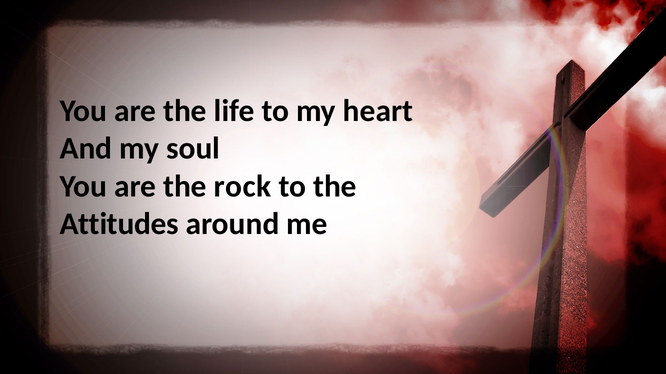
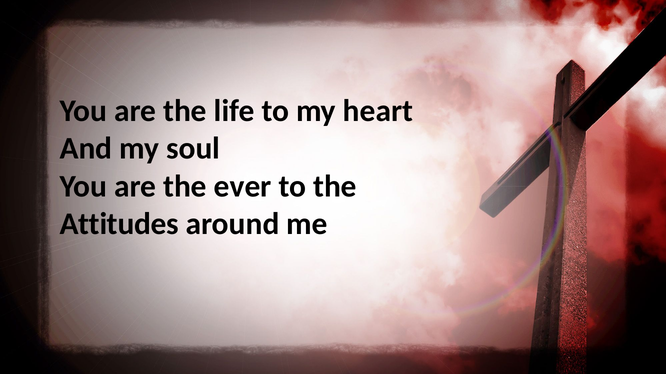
rock: rock -> ever (243, 187)
